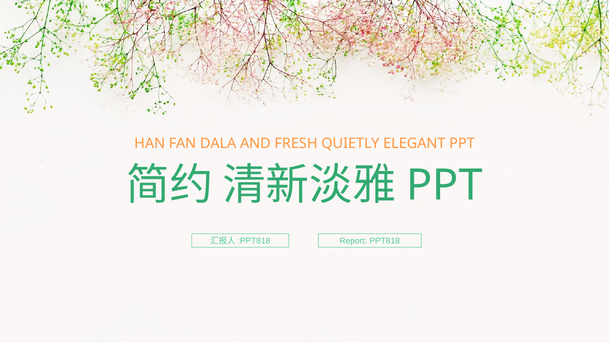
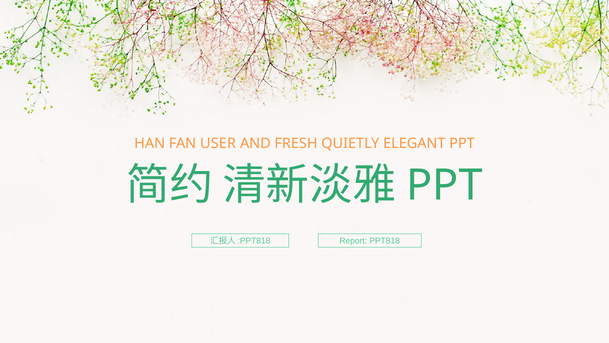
DALA: DALA -> USER (218, 143)
